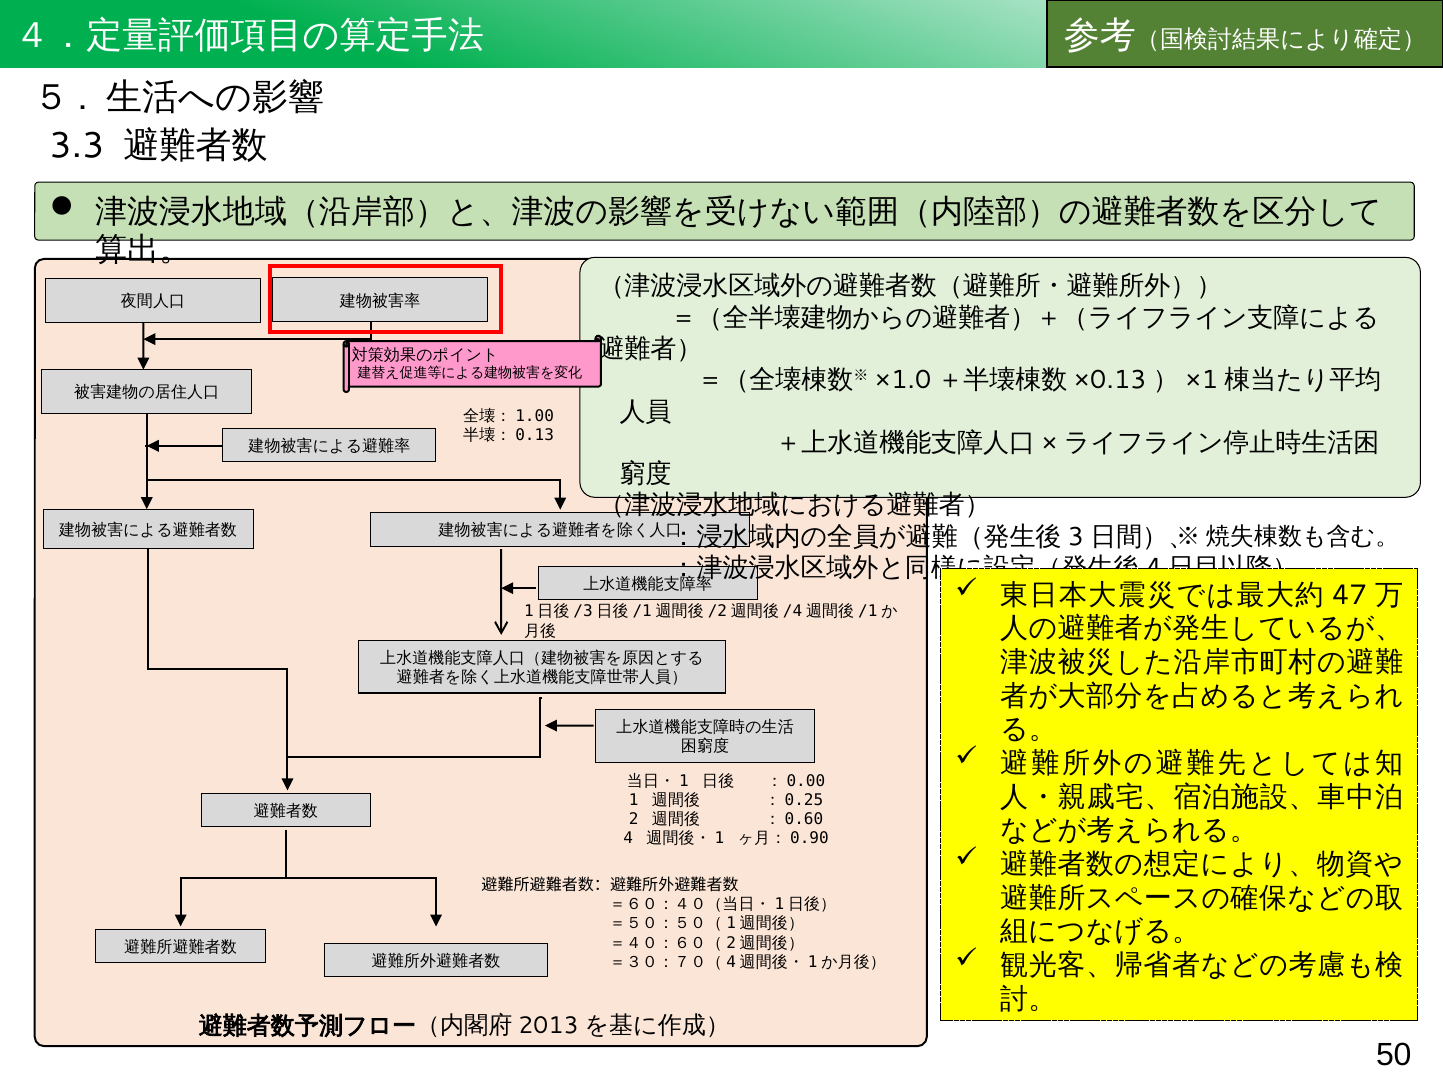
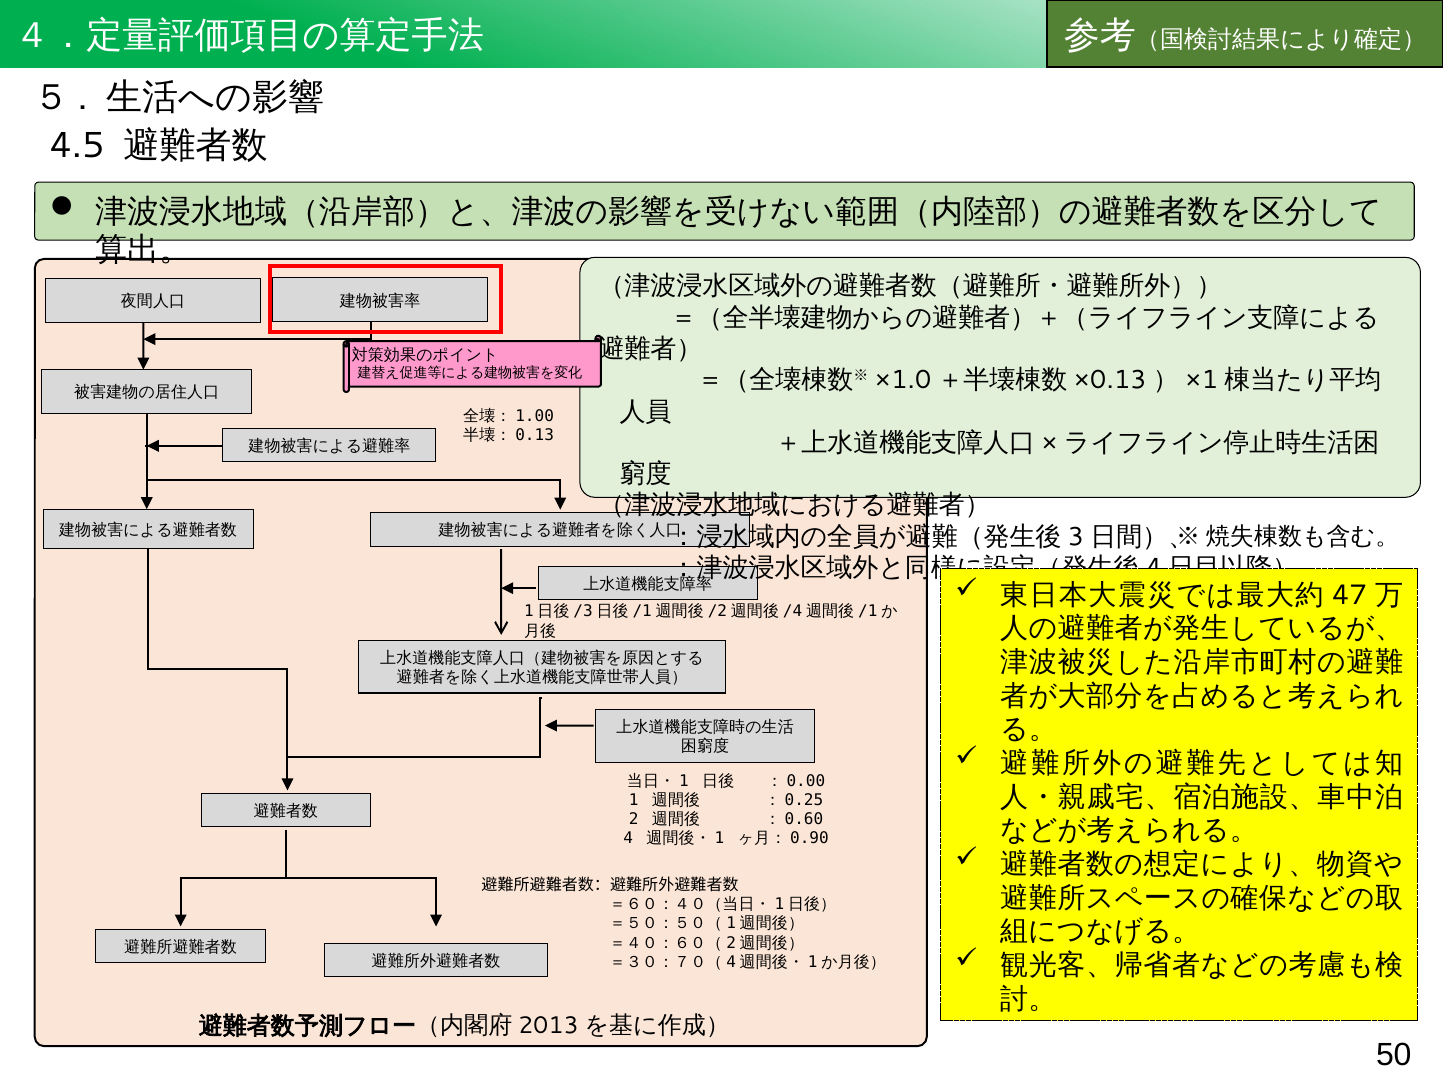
3.3: 3.3 -> 4.5 (77, 146)
